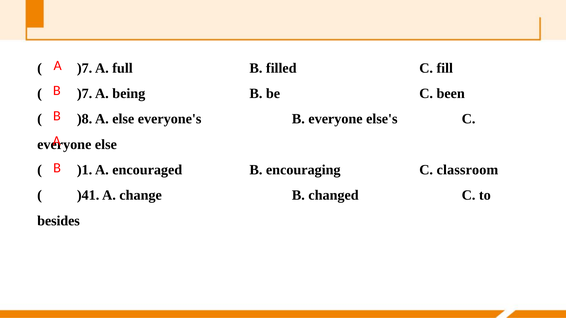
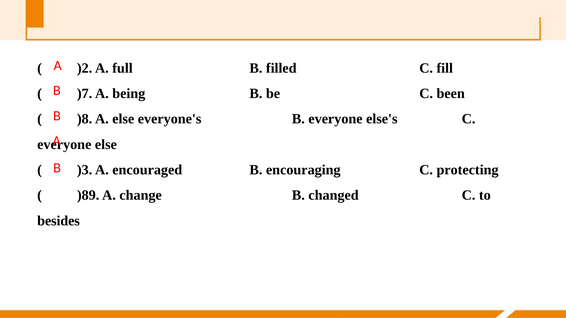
)7: )7 -> )2 (85, 68)
)1: )1 -> )3 (85, 170)
classroom: classroom -> protecting (468, 170)
)41: )41 -> )89 (88, 196)
